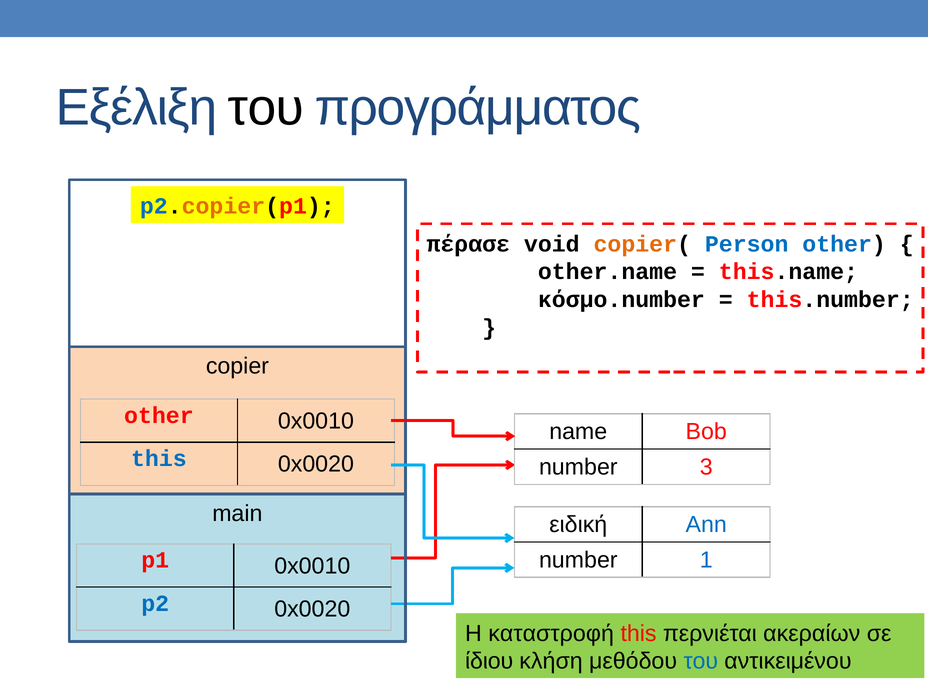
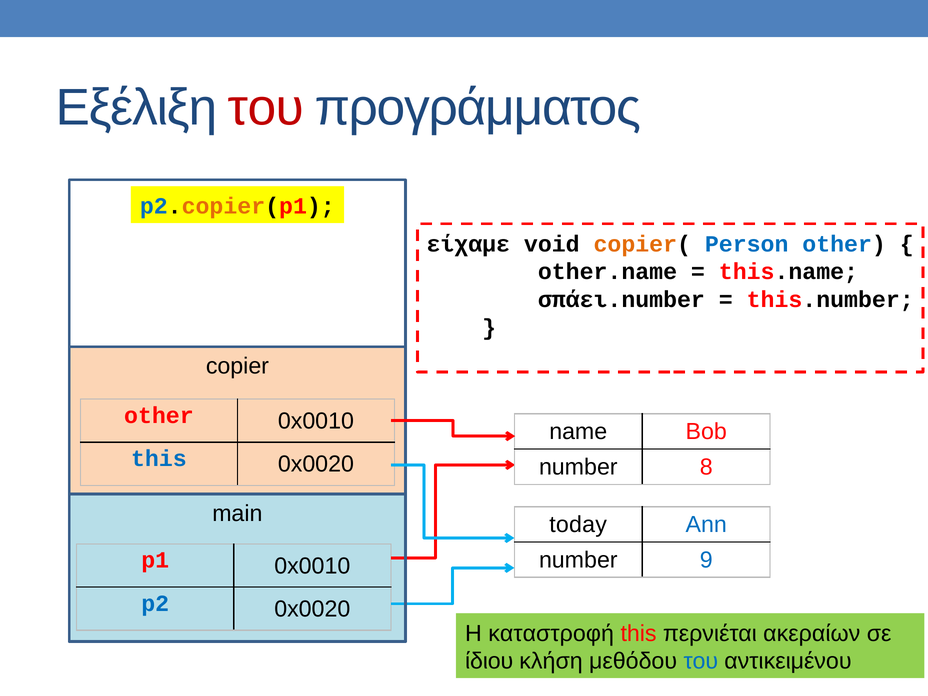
του colour: black -> red (266, 108)
πέρασε: πέρασε -> είχαμε (468, 244)
κόσμο.number: κόσμο.number -> σπάει.number (621, 300)
3: 3 -> 8 (706, 467)
ειδική: ειδική -> today (578, 525)
1: 1 -> 9 (706, 560)
